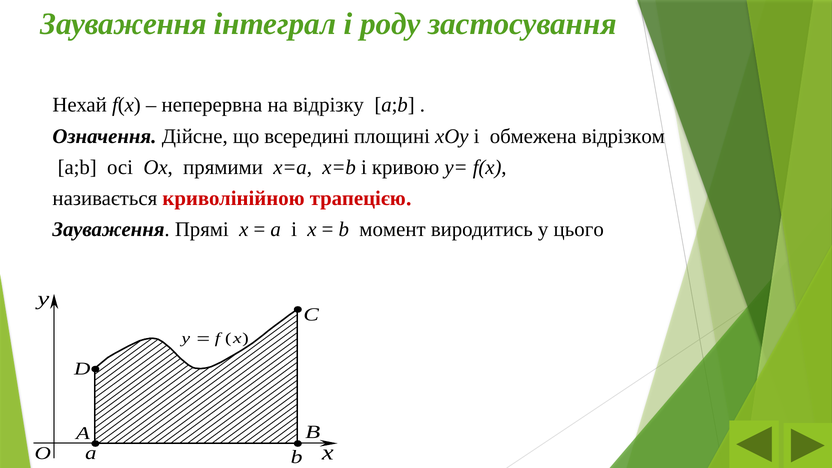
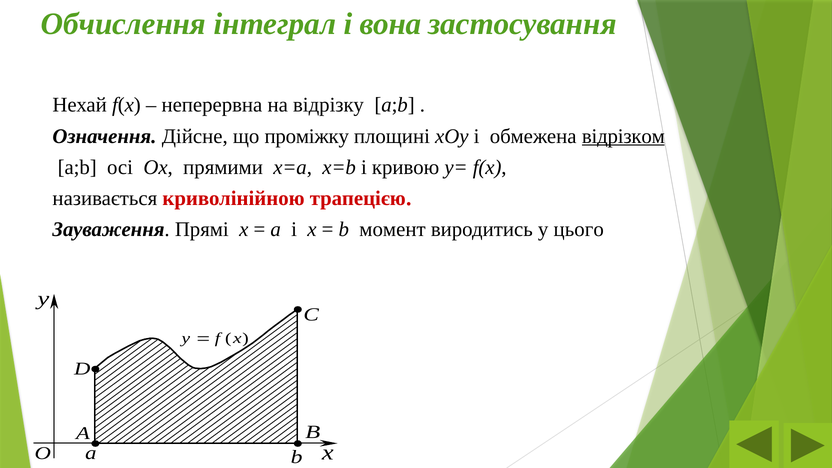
Зауваження: Зауваження -> Обчислення (123, 24)
роду: роду -> вона (390, 24)
всередині: всередині -> проміжку (307, 136)
відрізком underline: none -> present (623, 136)
